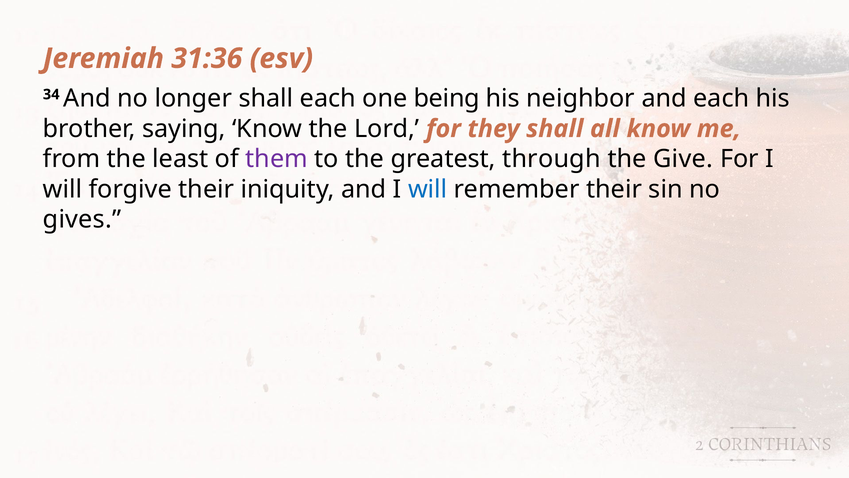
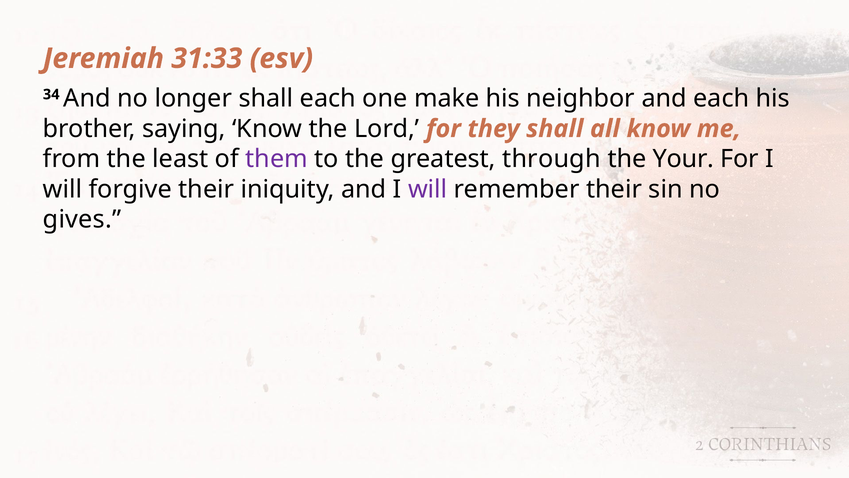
31:36: 31:36 -> 31:33 (207, 58)
being: being -> make (447, 98)
Give: Give -> Your (683, 159)
will colour: blue -> purple (428, 189)
